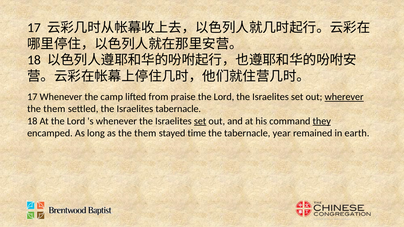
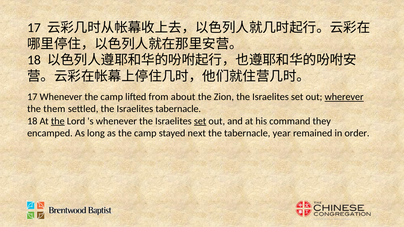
praise: praise -> about (183, 97)
Lord: Lord -> Zion (224, 97)
the underline: none -> present (58, 121)
they underline: present -> none (322, 121)
as the them: them -> camp (145, 133)
time: time -> next (197, 133)
earth: earth -> order (357, 133)
